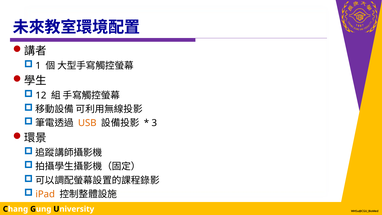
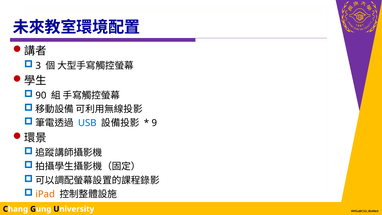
1: 1 -> 3 (38, 66)
12: 12 -> 90 (41, 95)
USB colour: orange -> blue (87, 123)
3: 3 -> 9 (154, 123)
